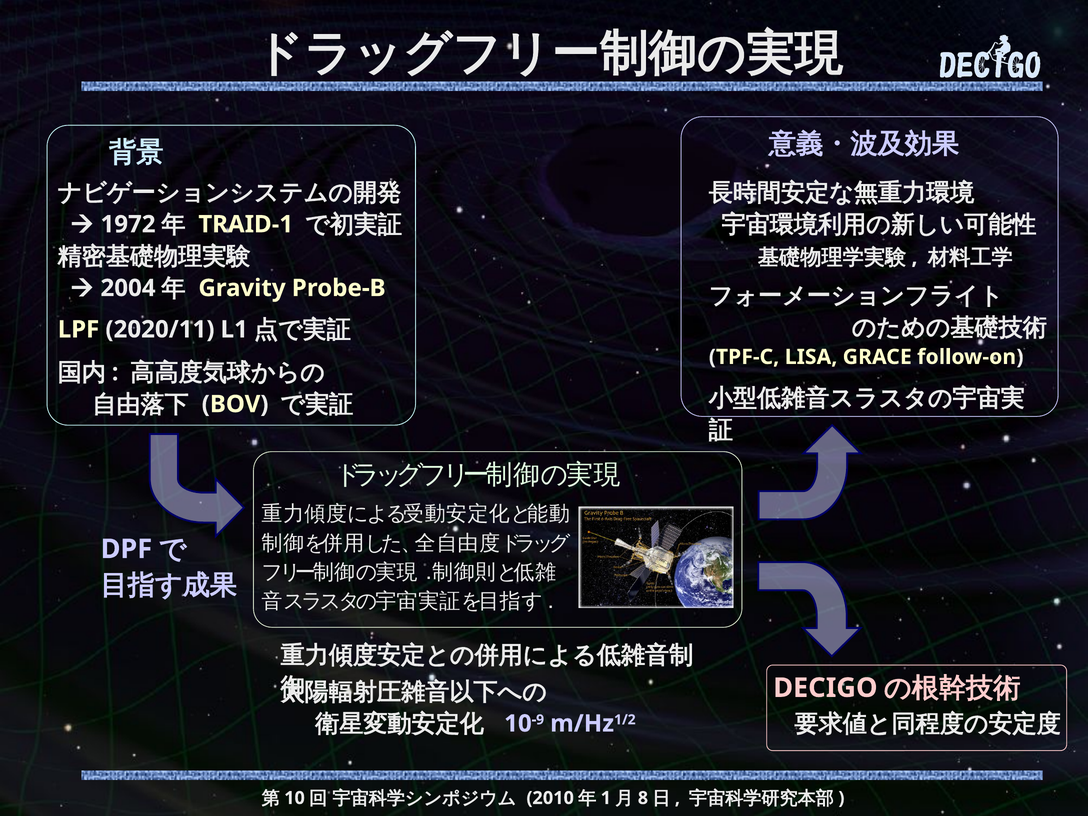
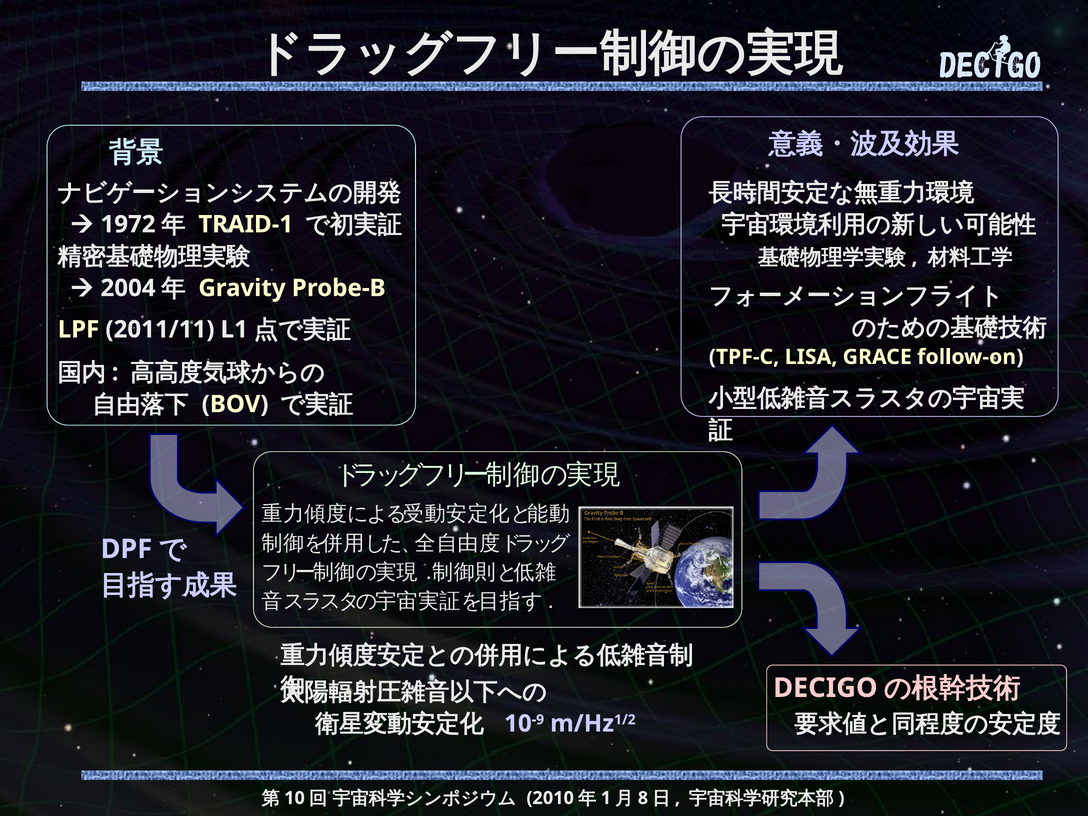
2020/11: 2020/11 -> 2011/11 (160, 329)
